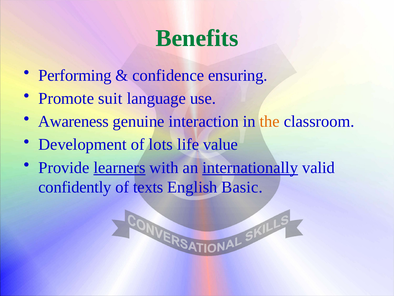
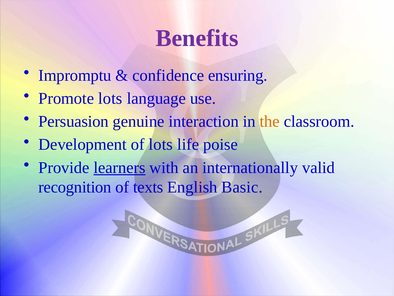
Benefits colour: green -> purple (197, 38)
Performing: Performing -> Impromptu (75, 75)
Promote suit: suit -> lots (110, 98)
Awareness: Awareness -> Persuasion (74, 121)
value: value -> poise (220, 144)
internationally underline: present -> none (250, 167)
confidently: confidently -> recognition (75, 187)
